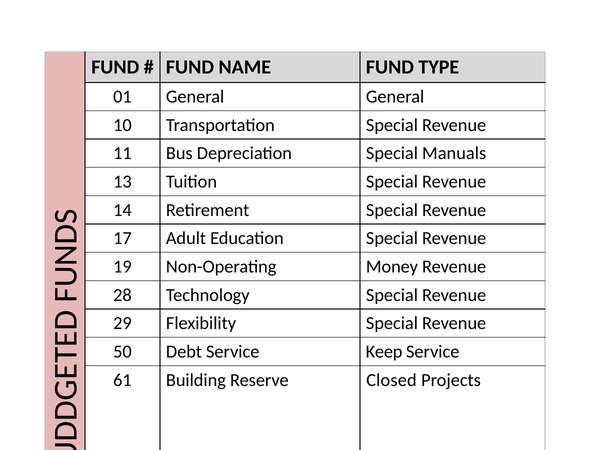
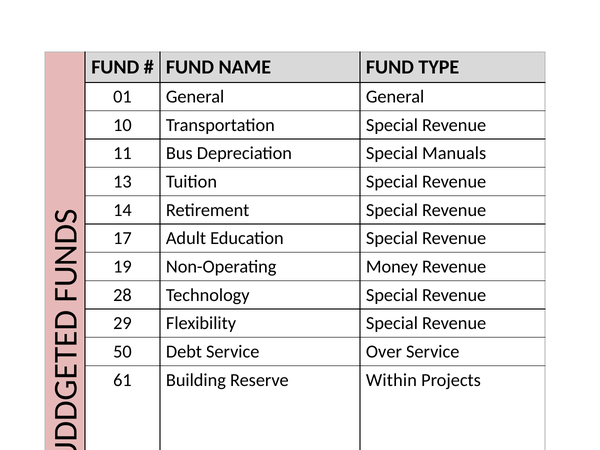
Keep: Keep -> Over (384, 352)
Closed: Closed -> Within (391, 380)
